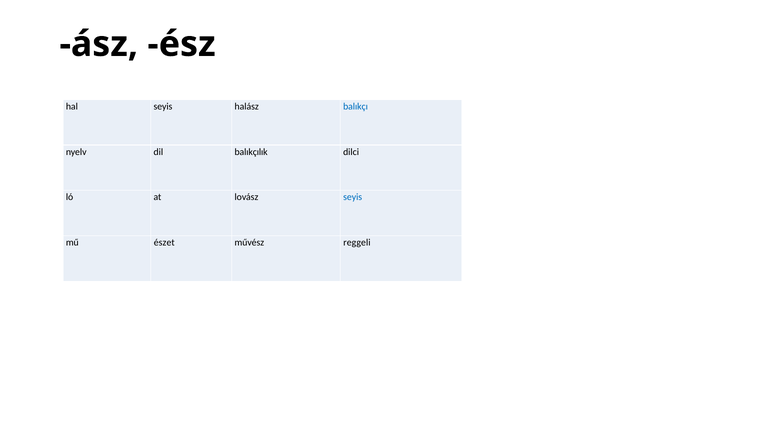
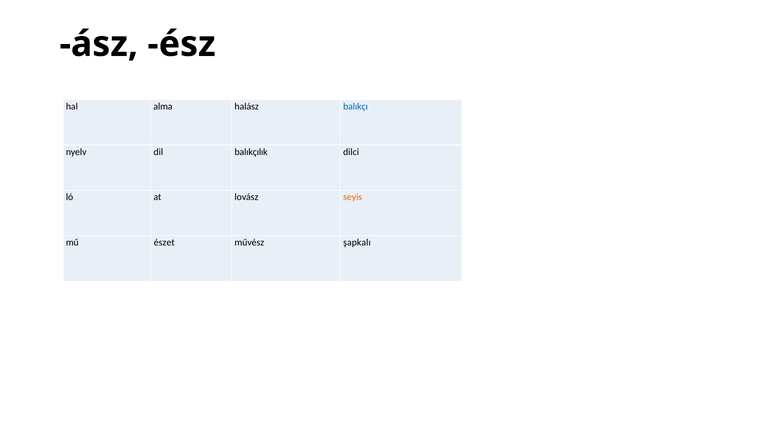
hal seyis: seyis -> alma (163, 106)
seyis colour: blue -> orange (353, 197)
reggeli: reggeli -> şapkalı (357, 243)
